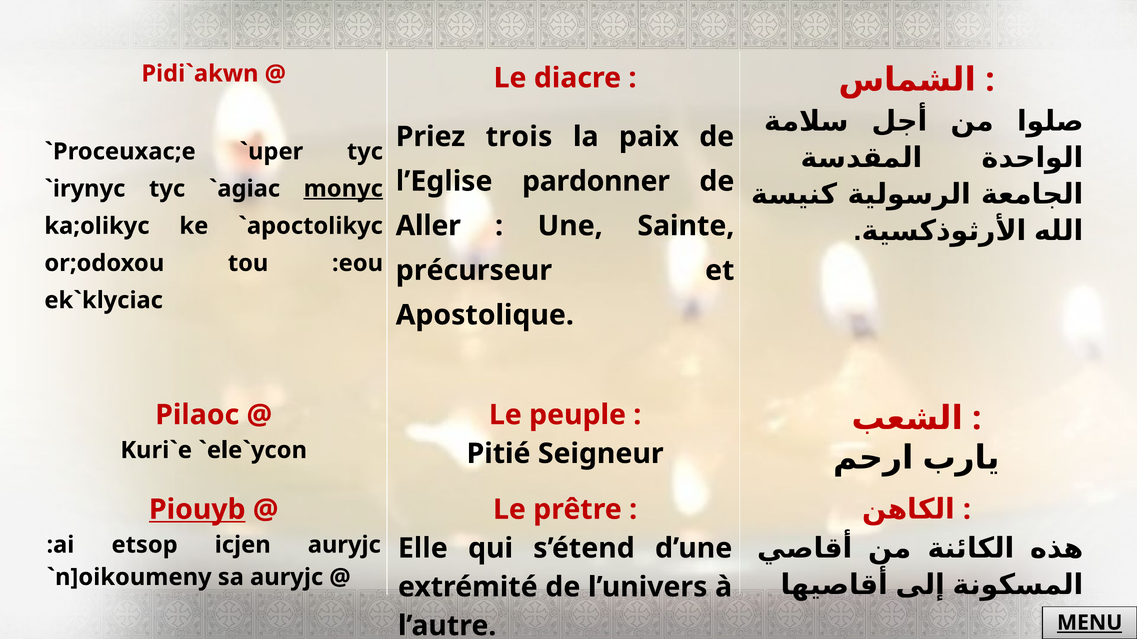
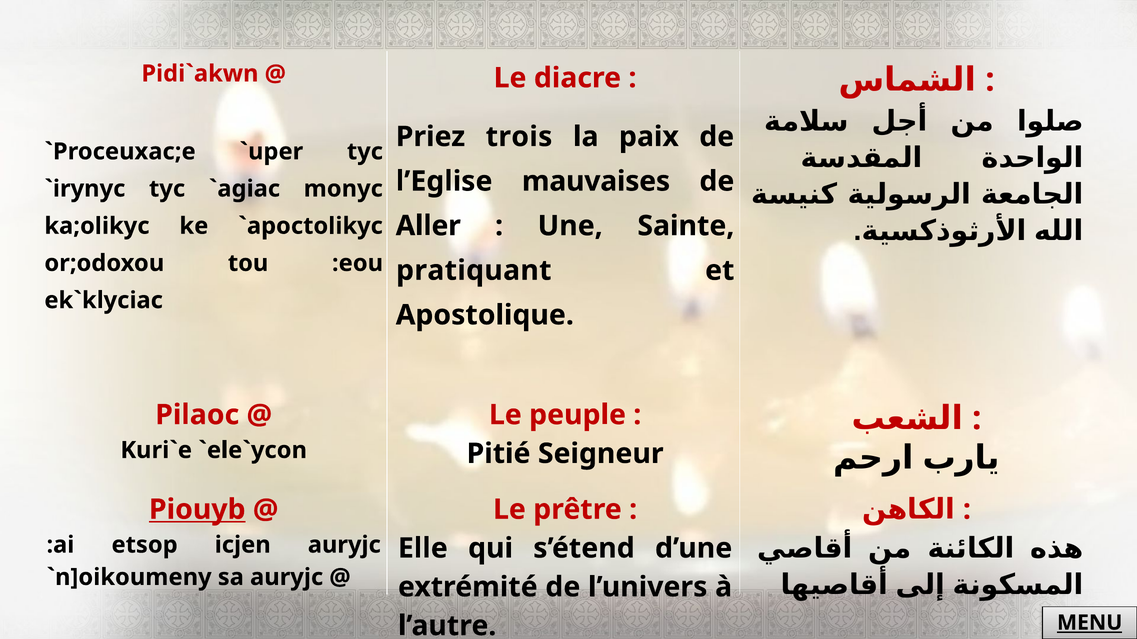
pardonner: pardonner -> mauvaises (596, 181)
monyc underline: present -> none (343, 189)
précurseur: précurseur -> pratiquant (474, 271)
